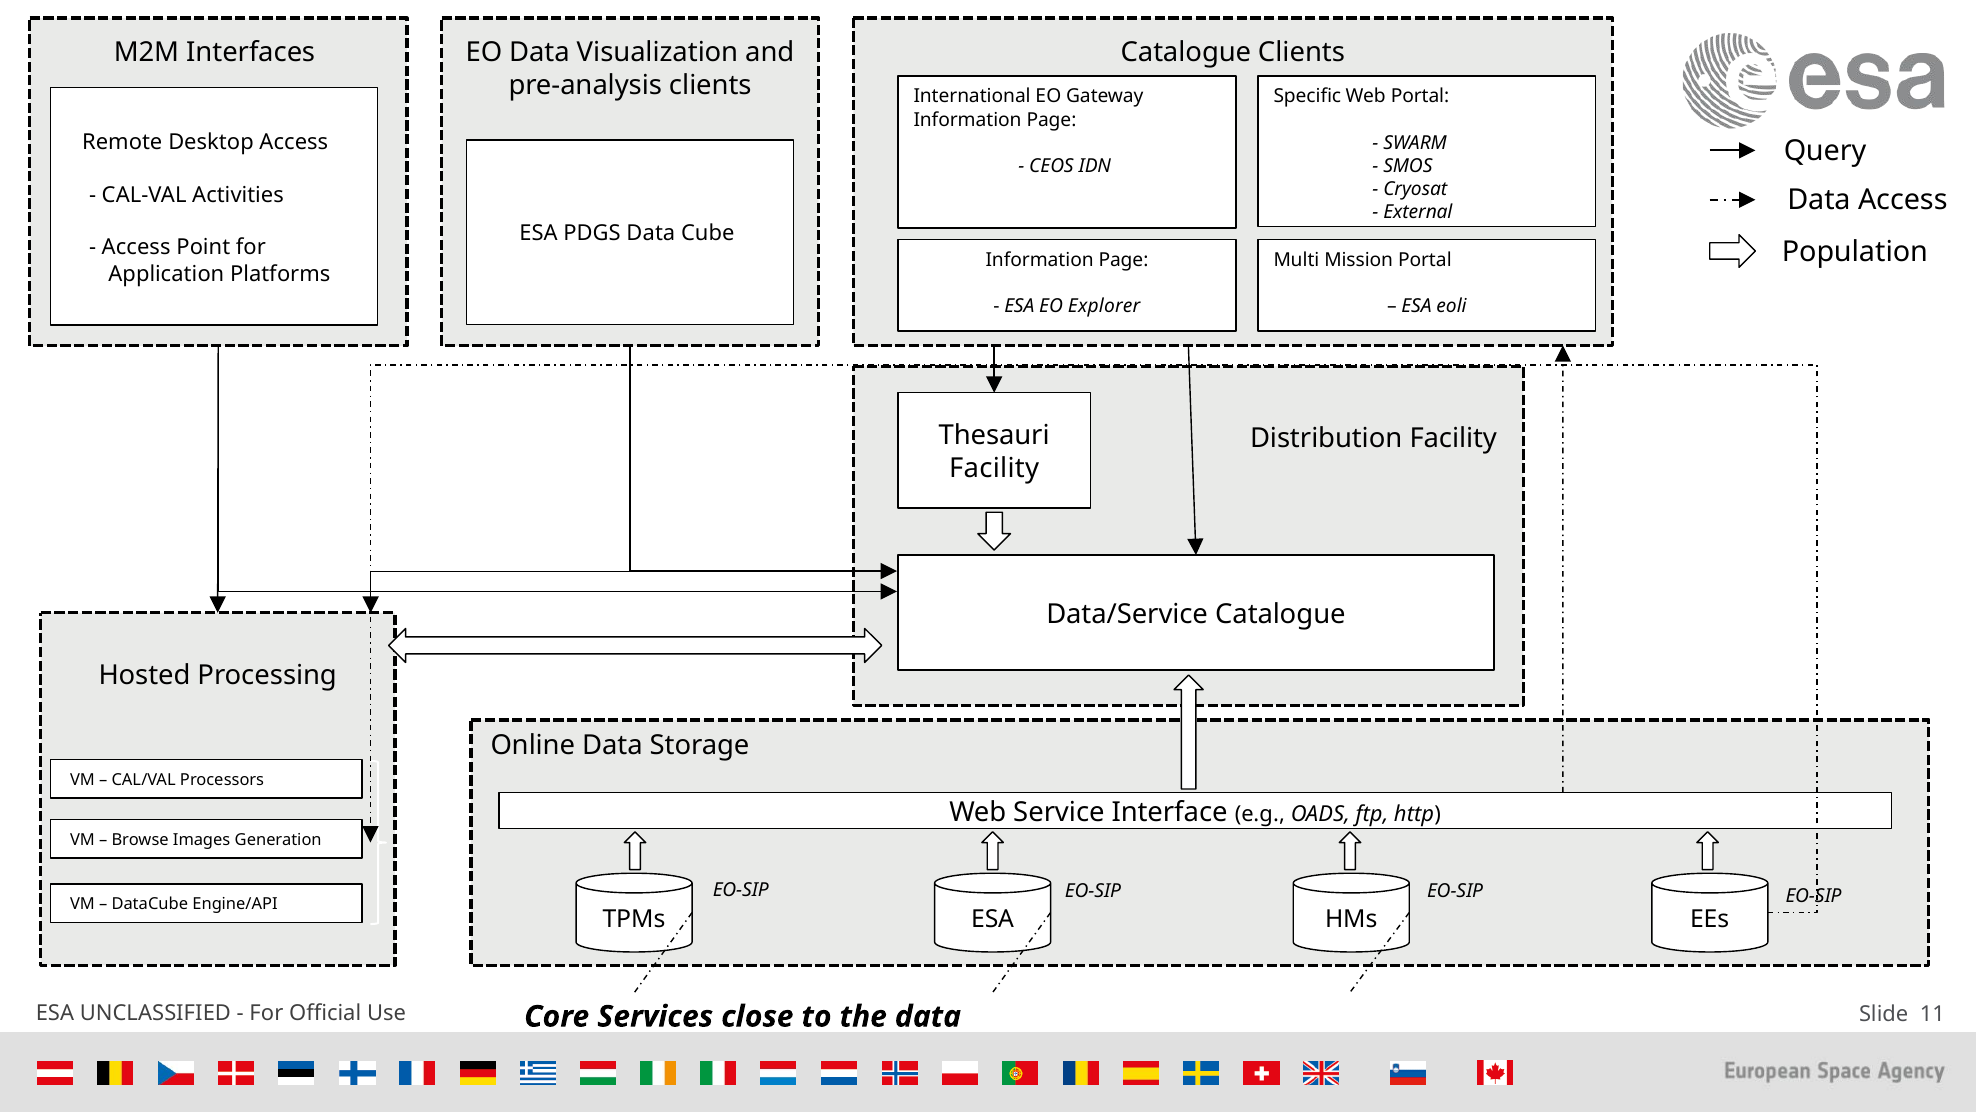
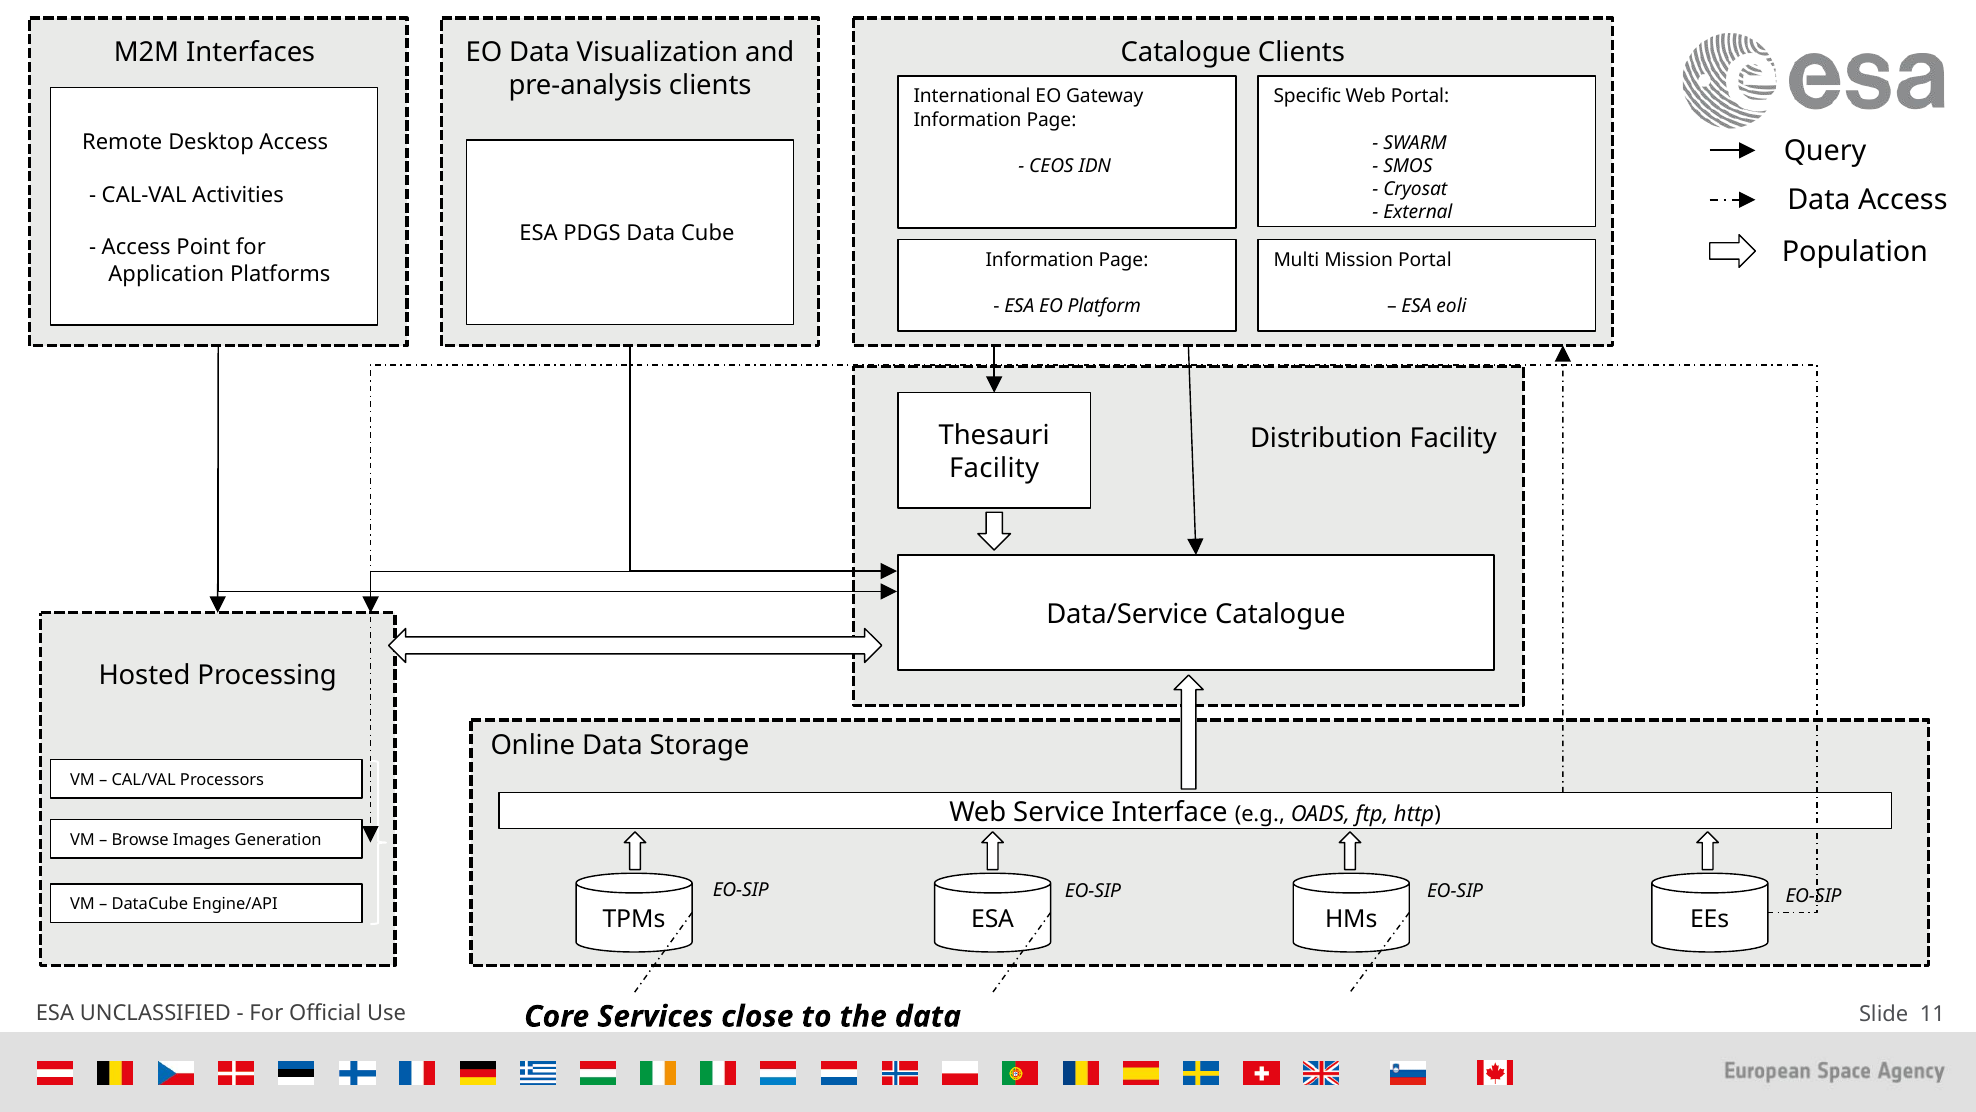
Explorer: Explorer -> Platform (1104, 306)
